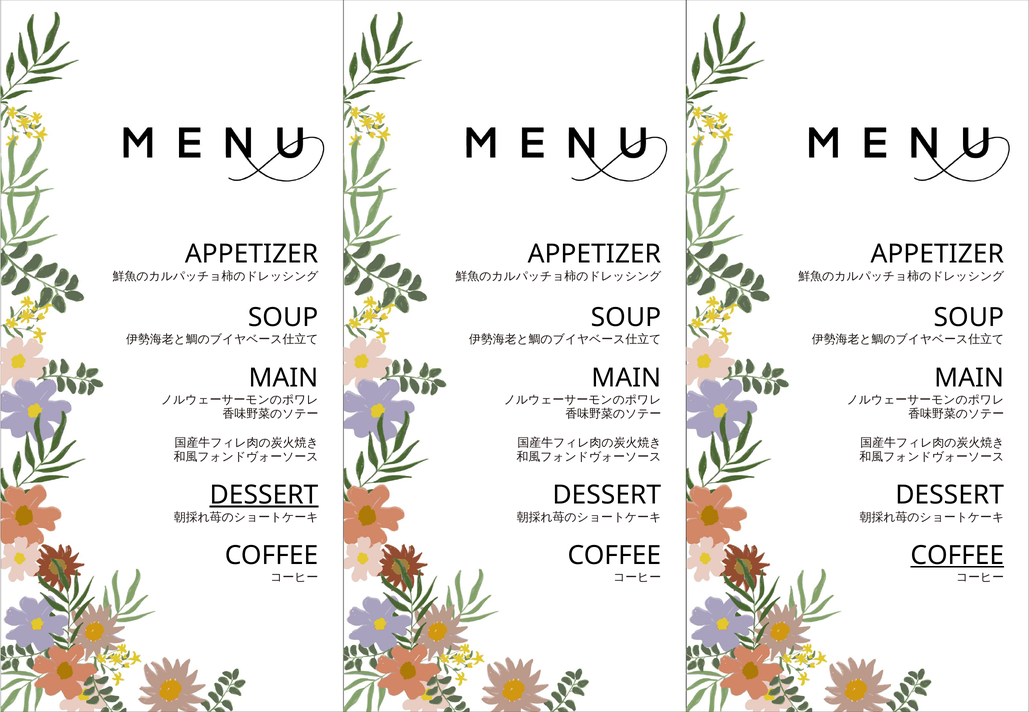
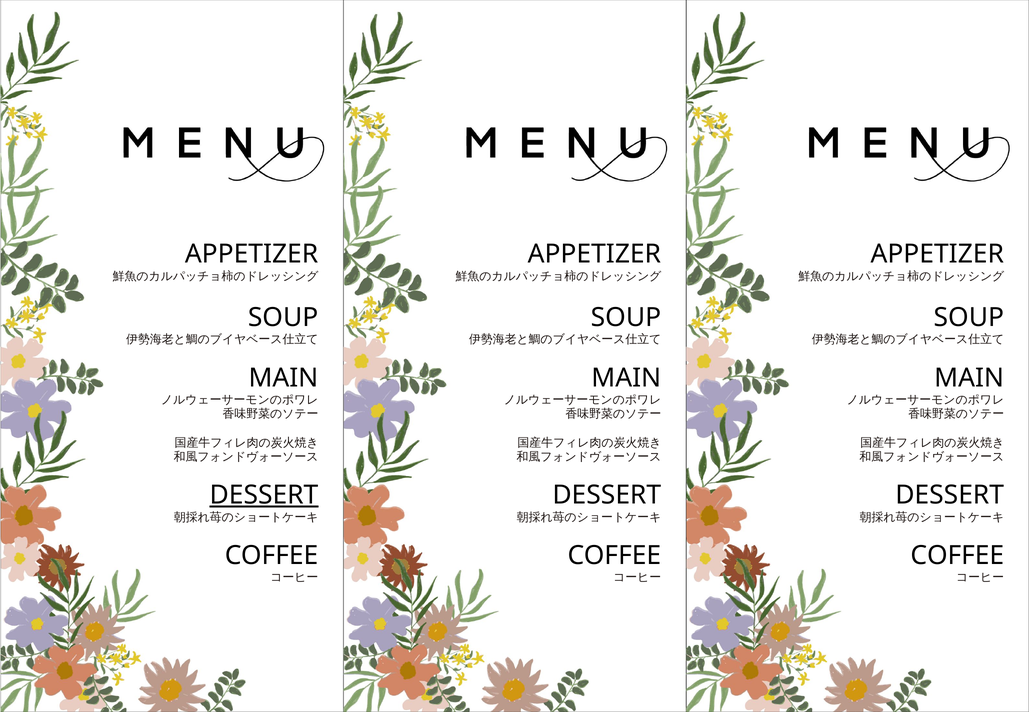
COFFEE underline: present -> none (957, 556)
